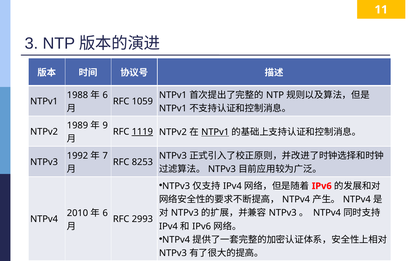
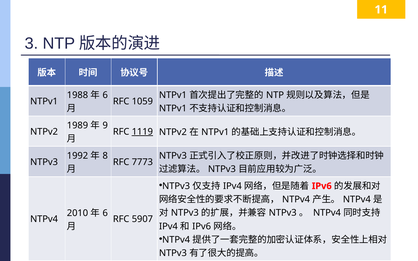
NTPv1 underline: present -> none (215, 132)
7: 7 -> 8 (105, 156)
8253: 8253 -> 7773 (142, 162)
2993: 2993 -> 5907 (142, 219)
